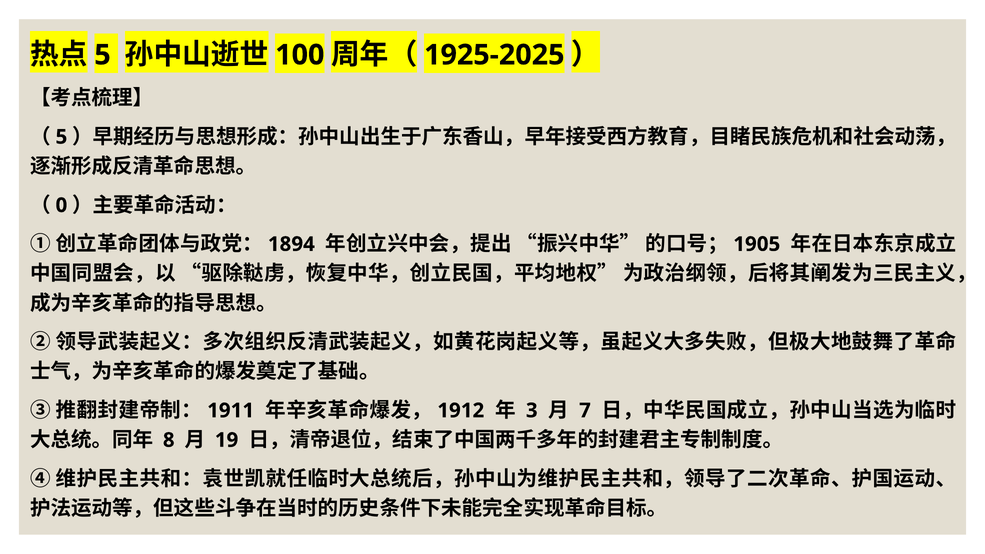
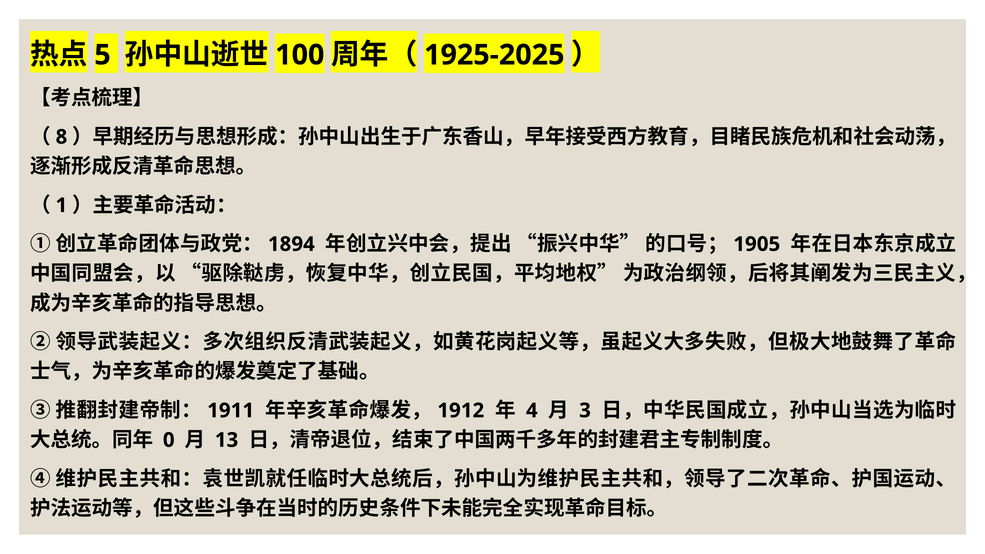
5: 5 -> 8 (61, 137)
0: 0 -> 1 (61, 205)
3: 3 -> 4 (532, 411)
7: 7 -> 3 (585, 411)
8: 8 -> 0 (169, 440)
19: 19 -> 13 (227, 440)
